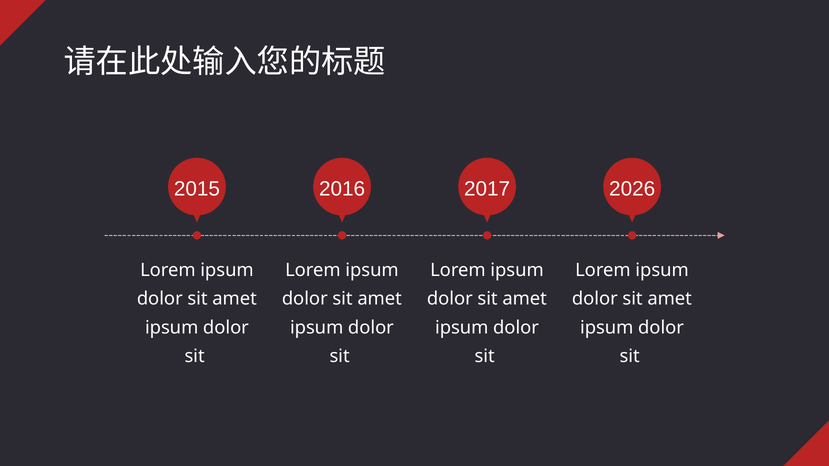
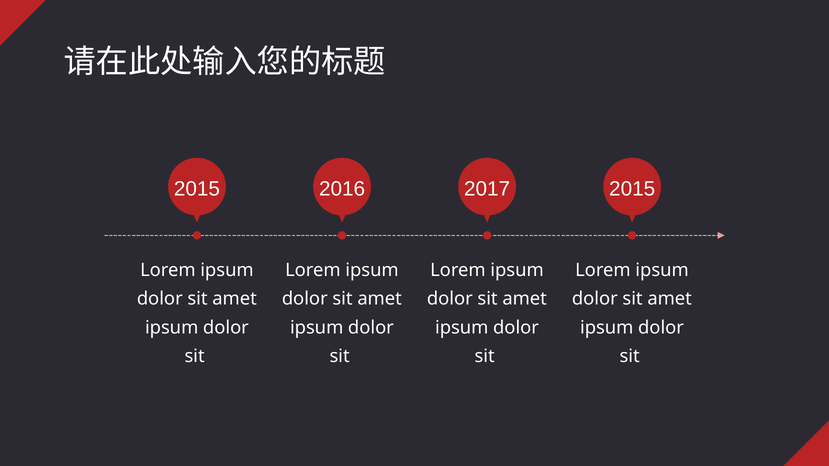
2017 2026: 2026 -> 2015 (632, 189)
